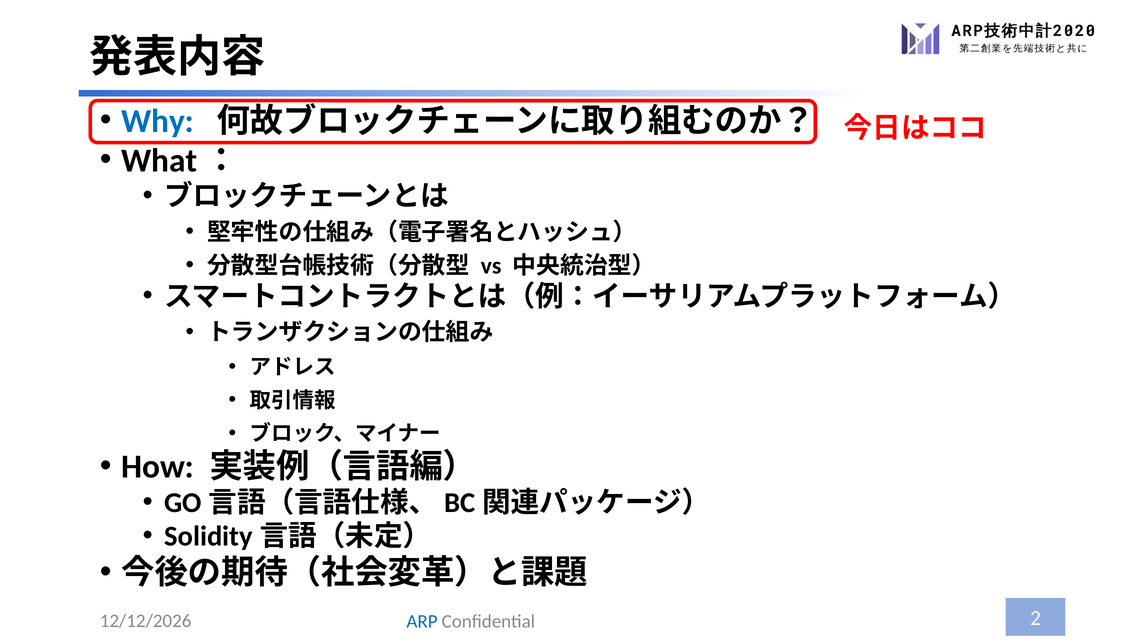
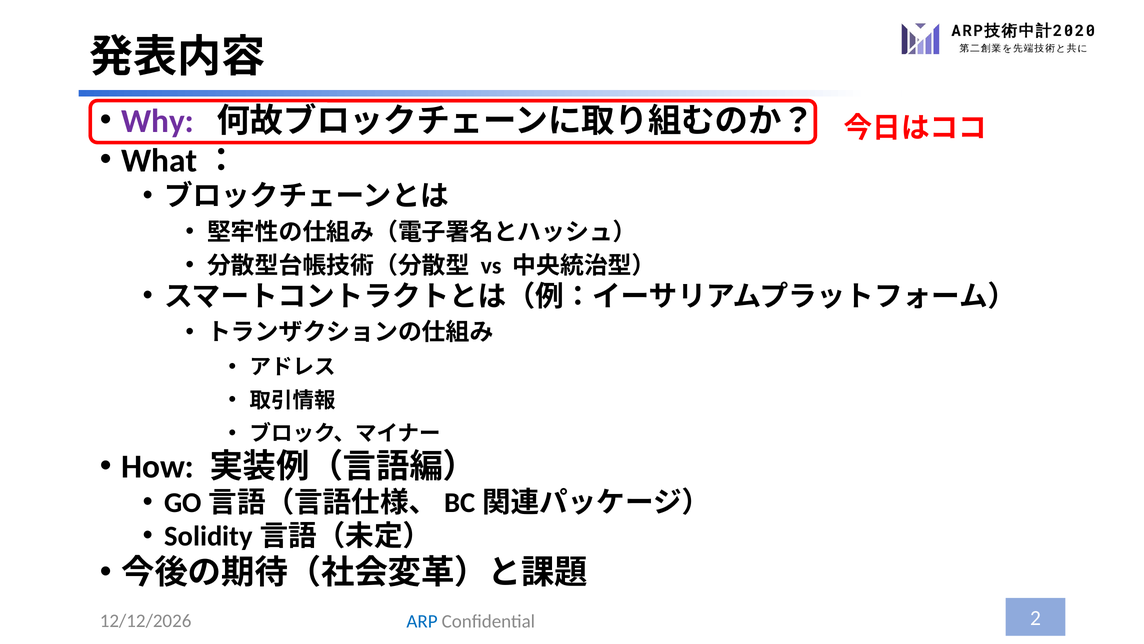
Why colour: blue -> purple (158, 121)
